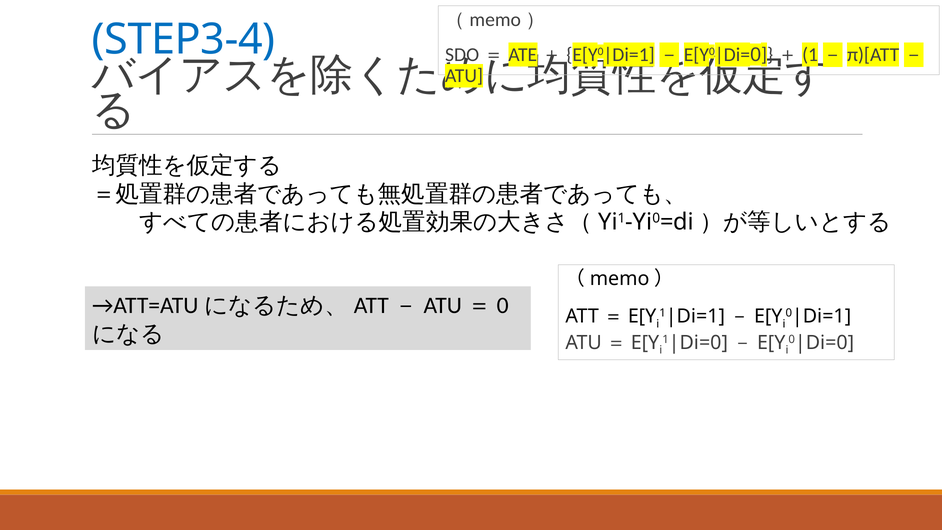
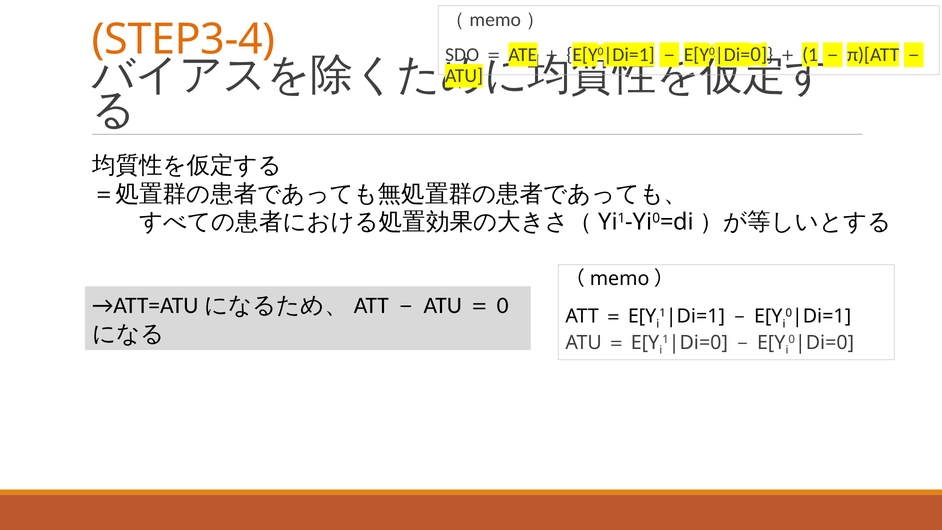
STEP3-4 colour: blue -> orange (184, 40)
